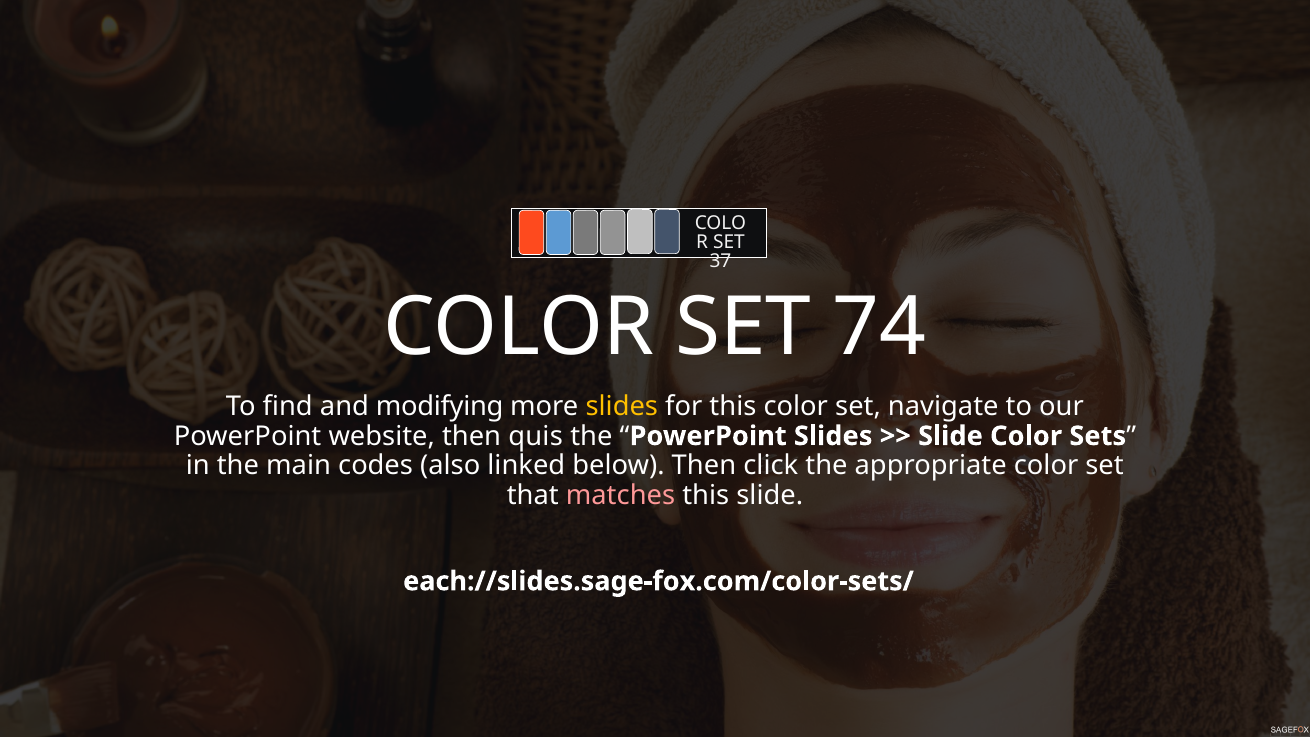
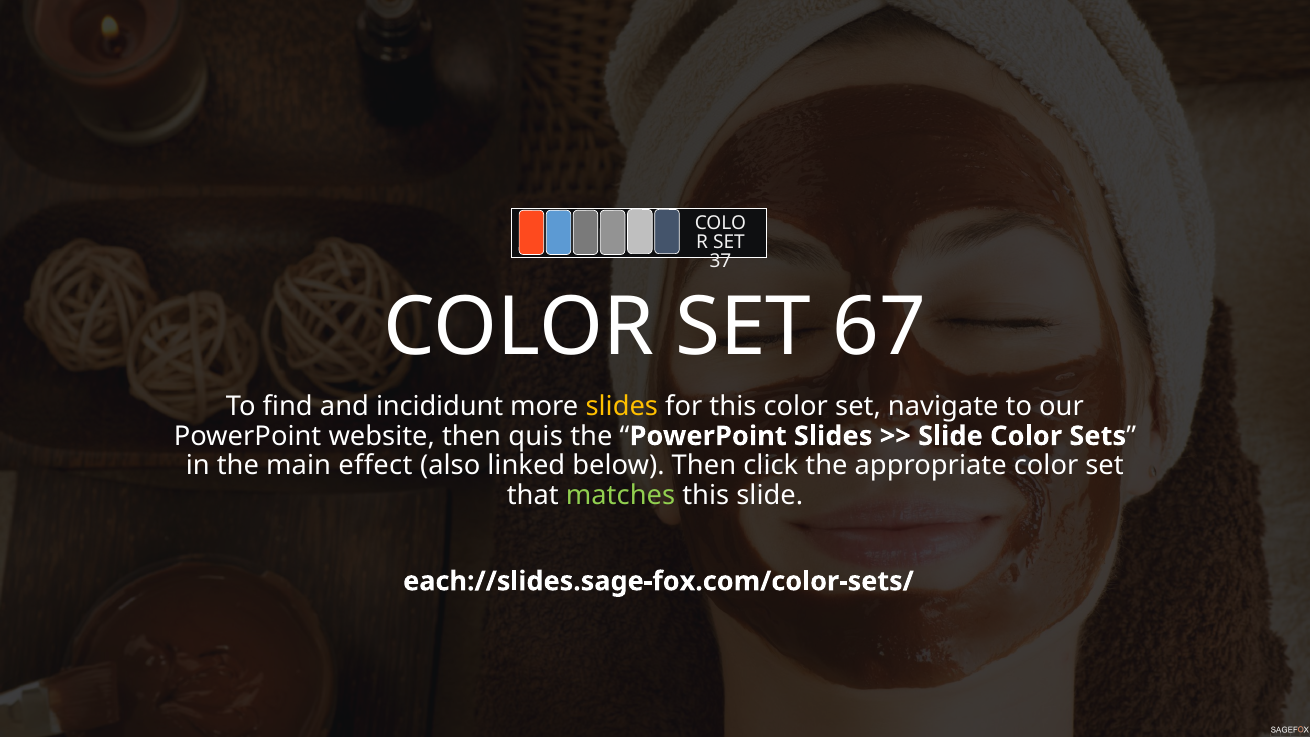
74: 74 -> 67 (879, 327)
modifying: modifying -> incididunt (440, 407)
codes: codes -> effect (375, 465)
matches colour: pink -> light green (621, 495)
